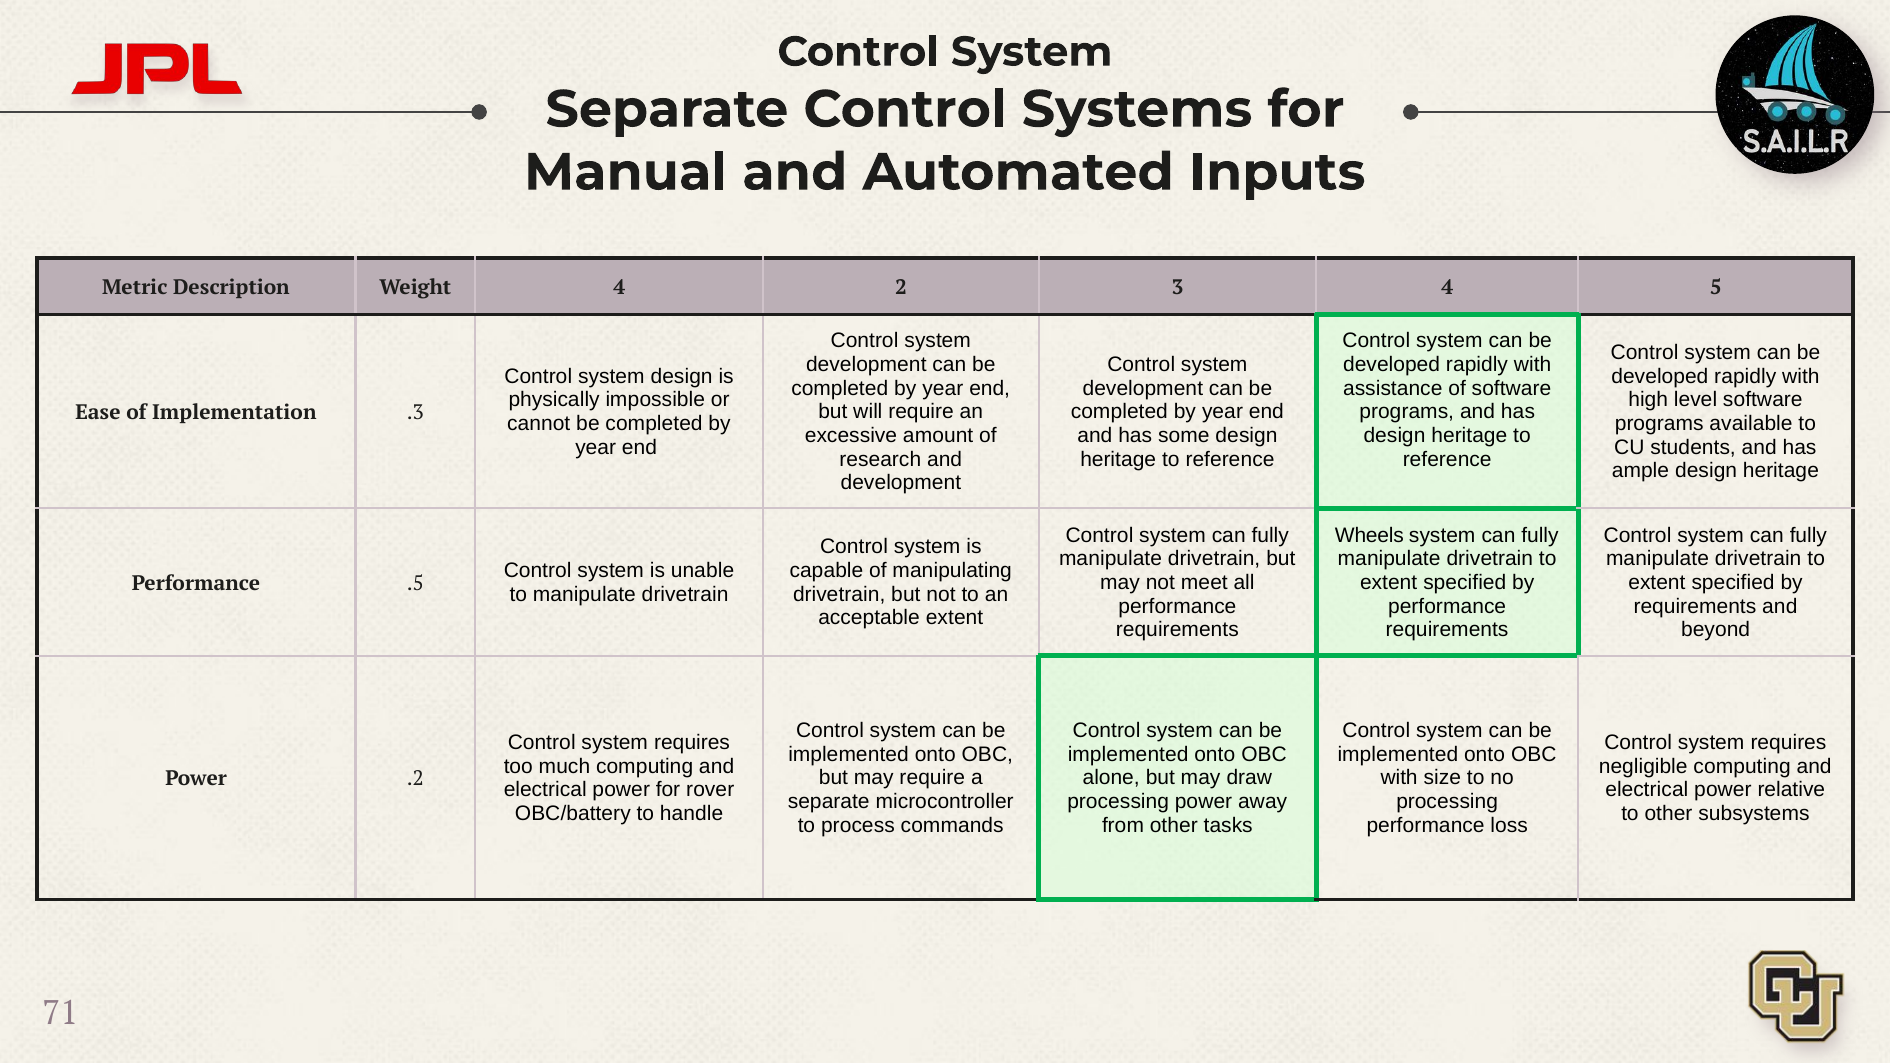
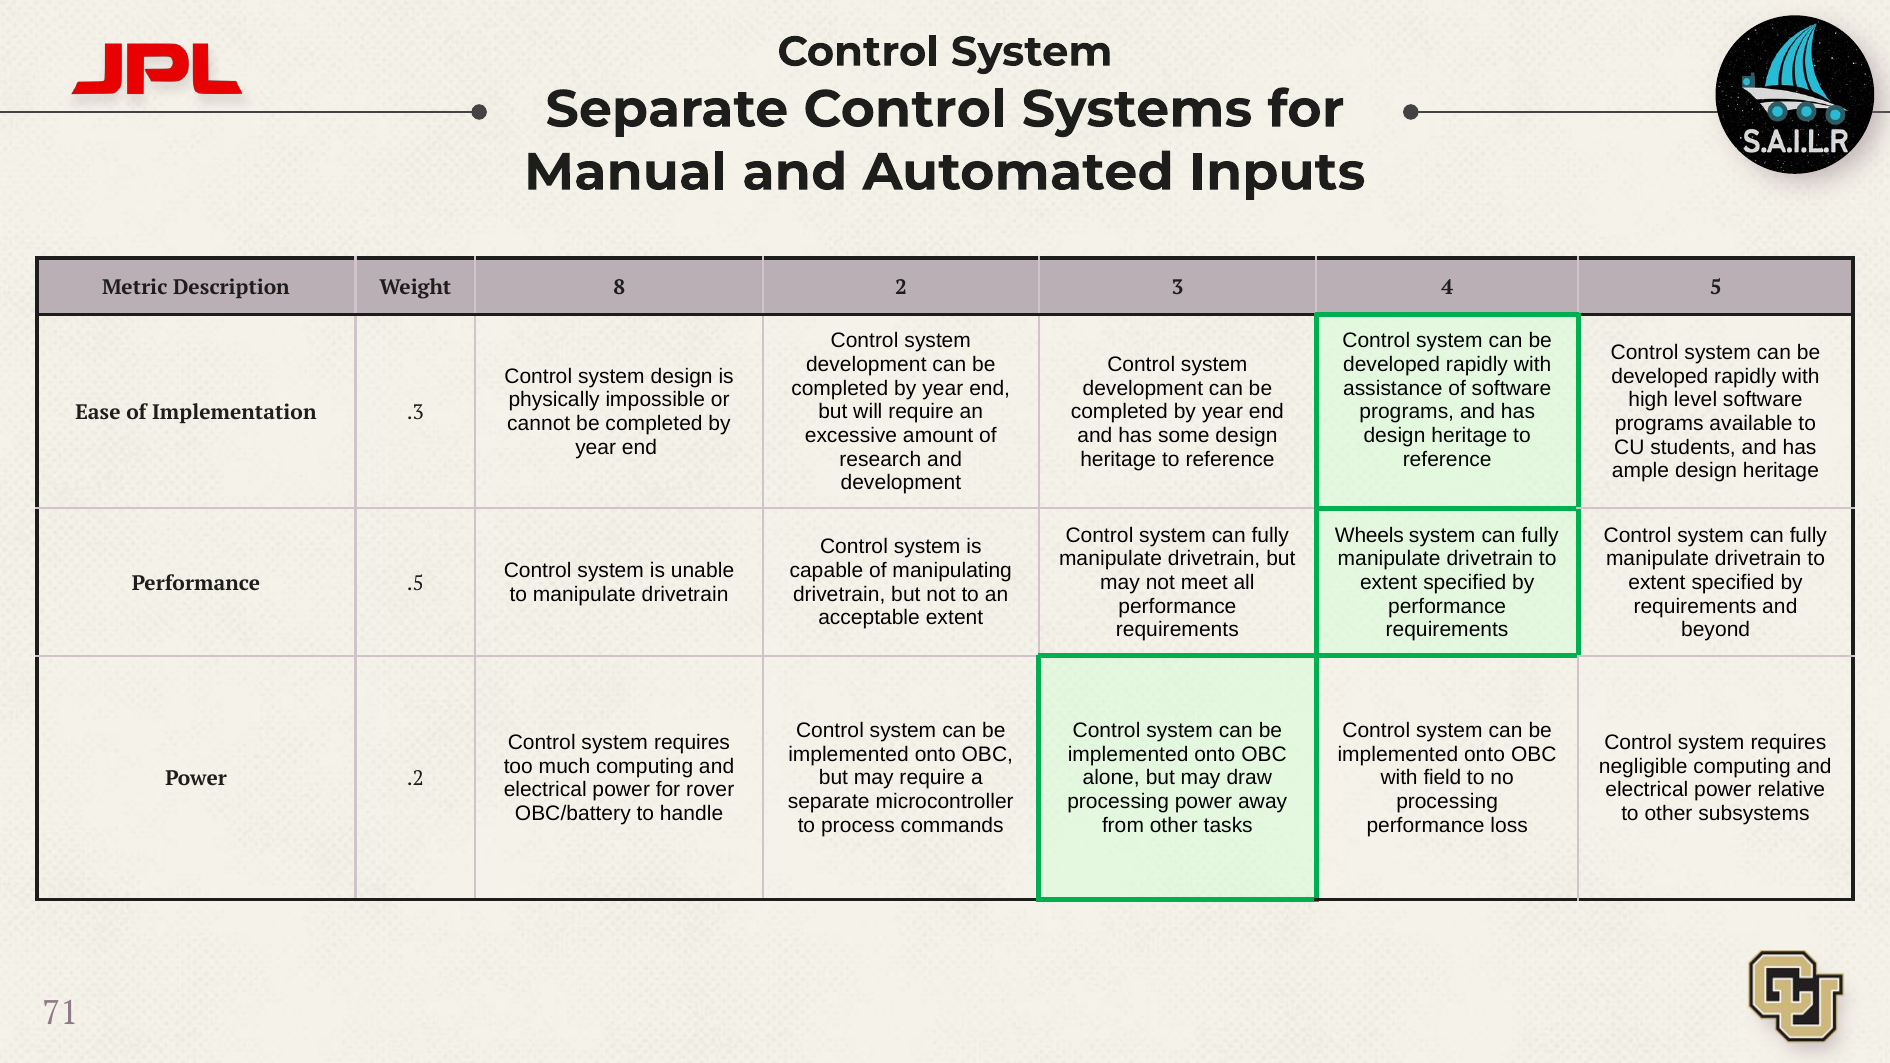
Weight 4: 4 -> 8 (619, 287)
size: size -> field (1442, 778)
